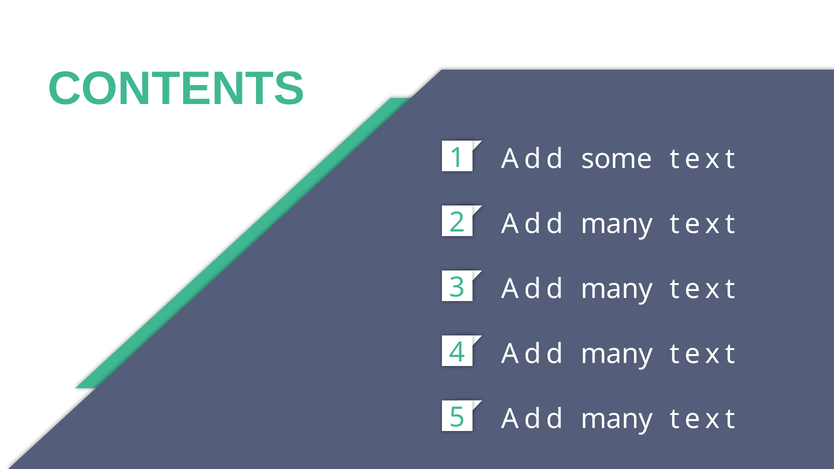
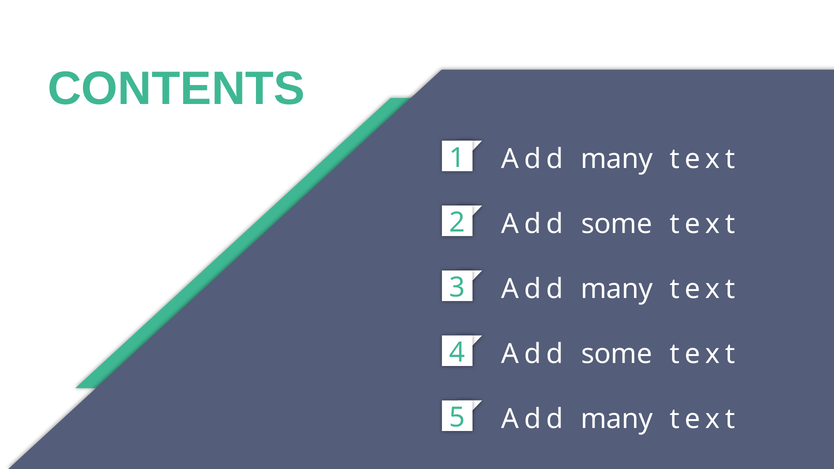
1 Add some: some -> many (617, 159)
2 Add many: many -> some (617, 224)
4 Add many: many -> some (617, 354)
